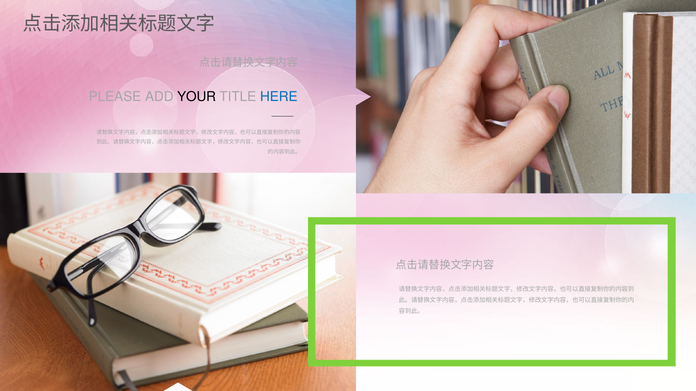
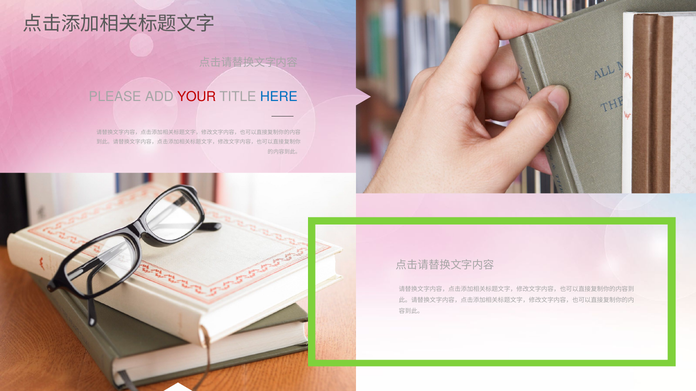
YOUR colour: black -> red (197, 97)
